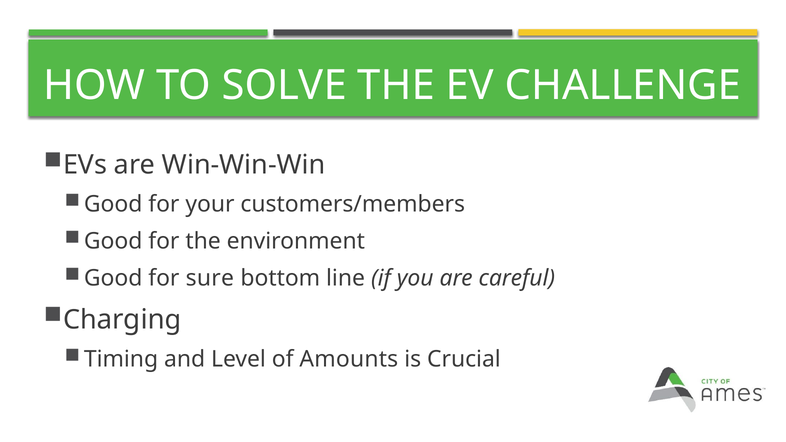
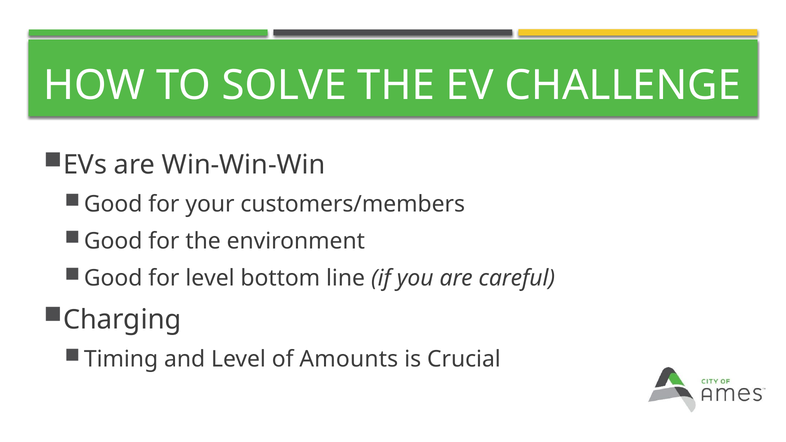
for sure: sure -> level (210, 278)
